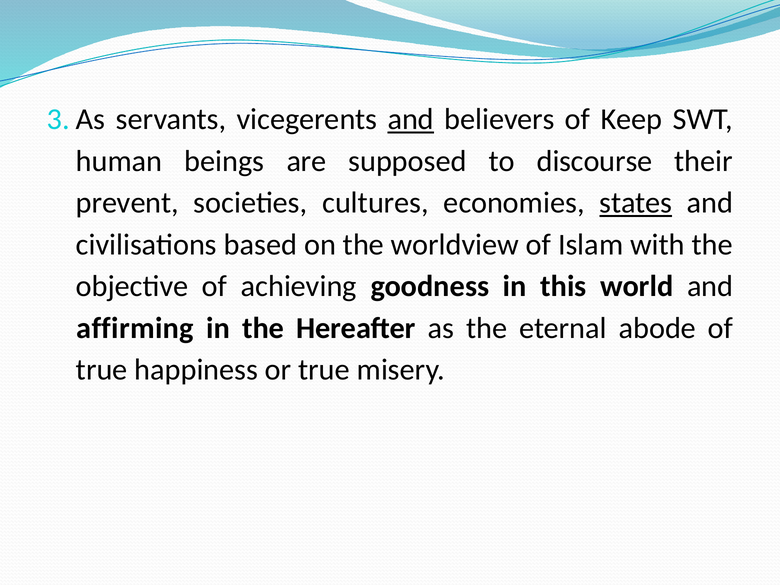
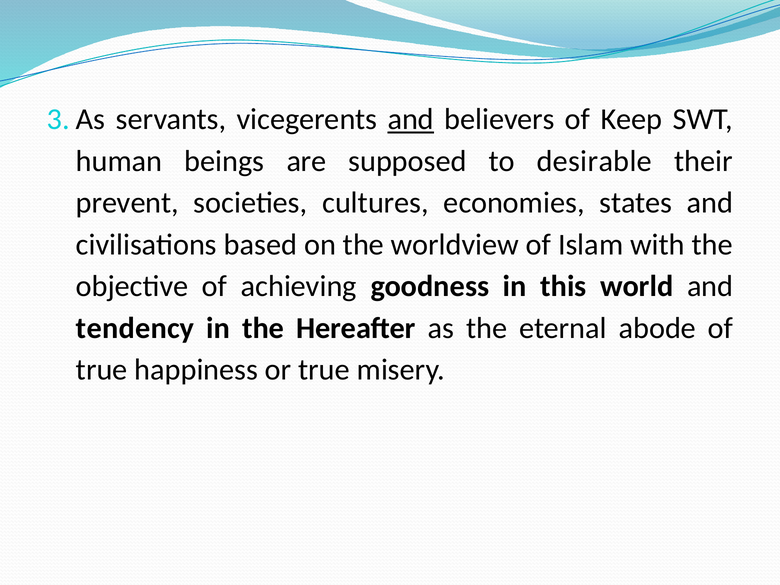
discourse: discourse -> desirable (594, 161)
states underline: present -> none (636, 203)
affirming: affirming -> tendency (135, 328)
